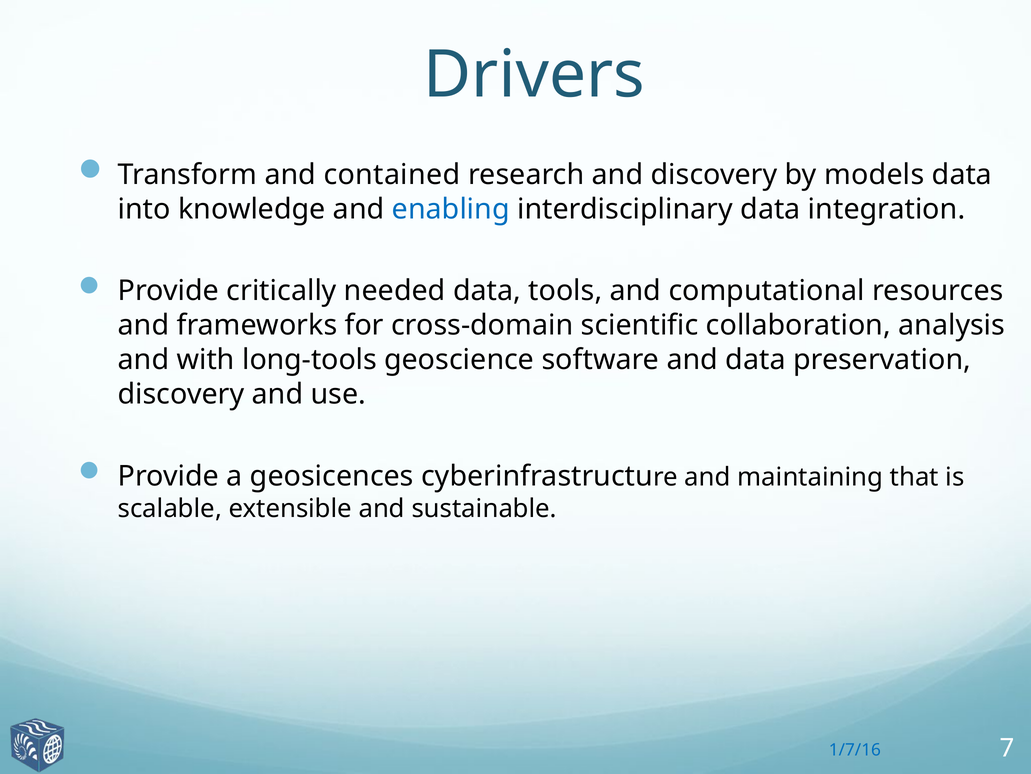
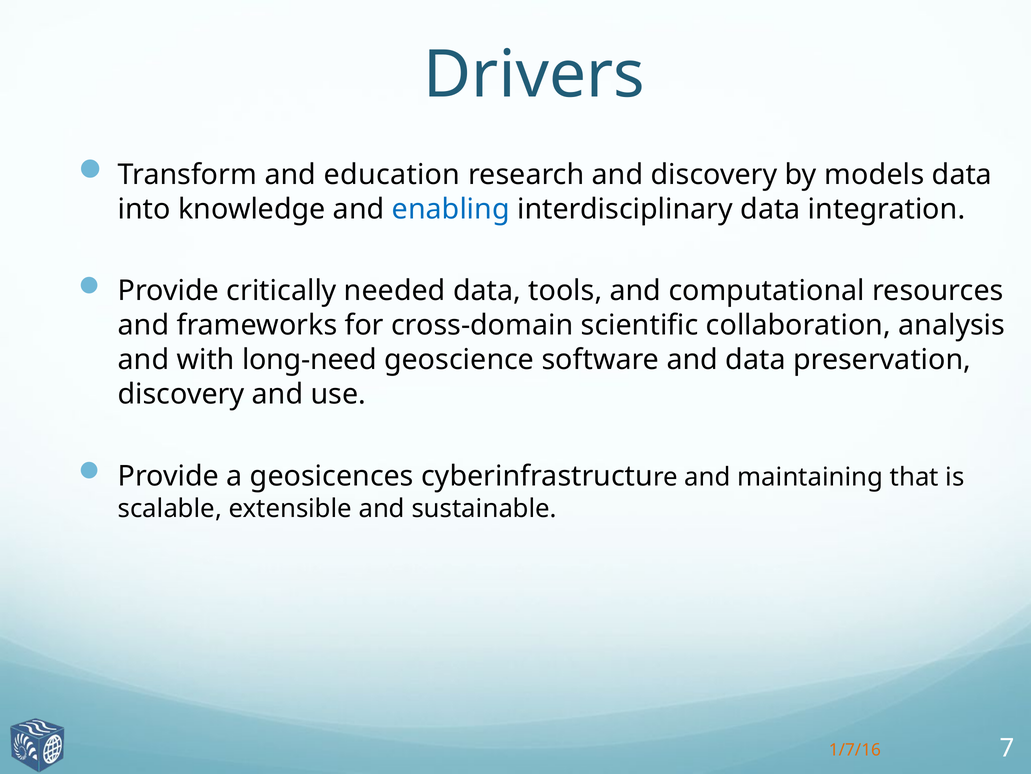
contained: contained -> education (392, 175)
long-tools: long-tools -> long-need (310, 360)
1/7/16 colour: blue -> orange (855, 749)
